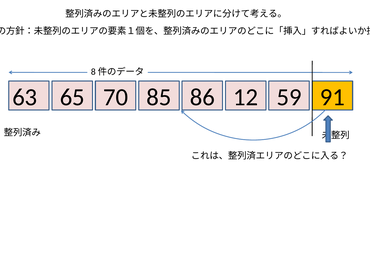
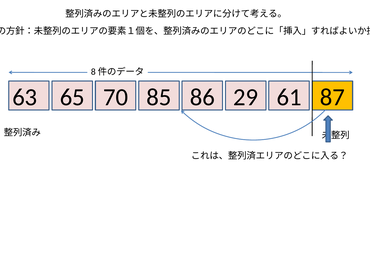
12: 12 -> 29 (246, 97)
59: 59 -> 61 (289, 97)
91: 91 -> 87 (332, 97)
